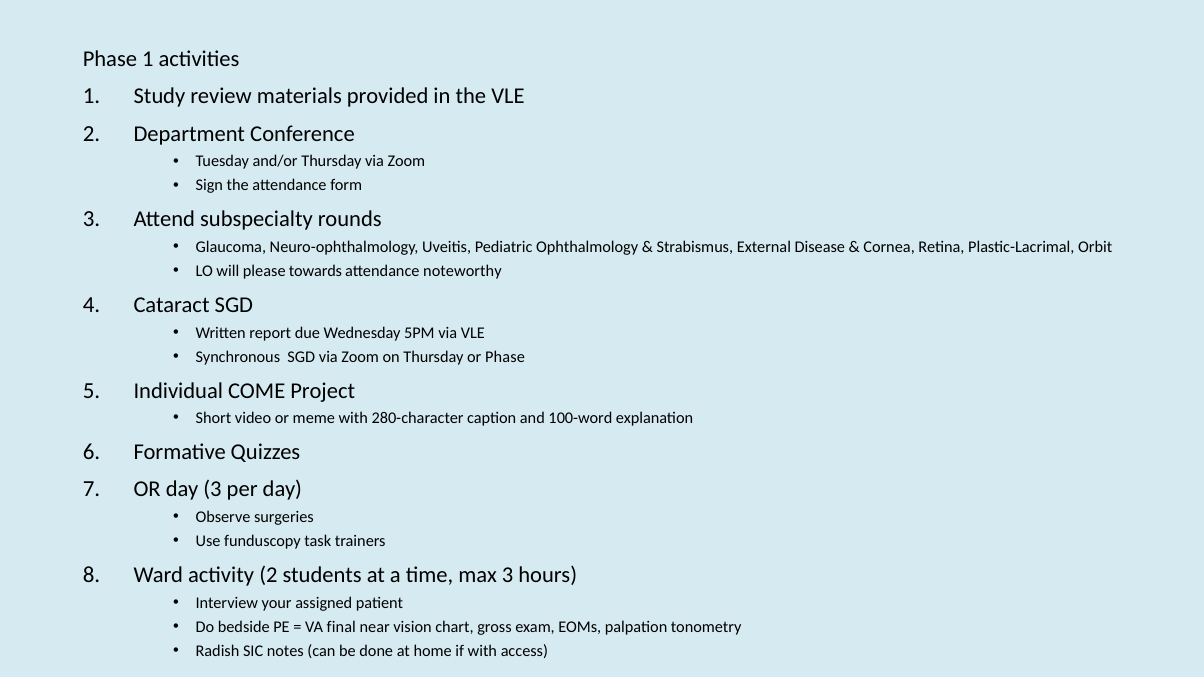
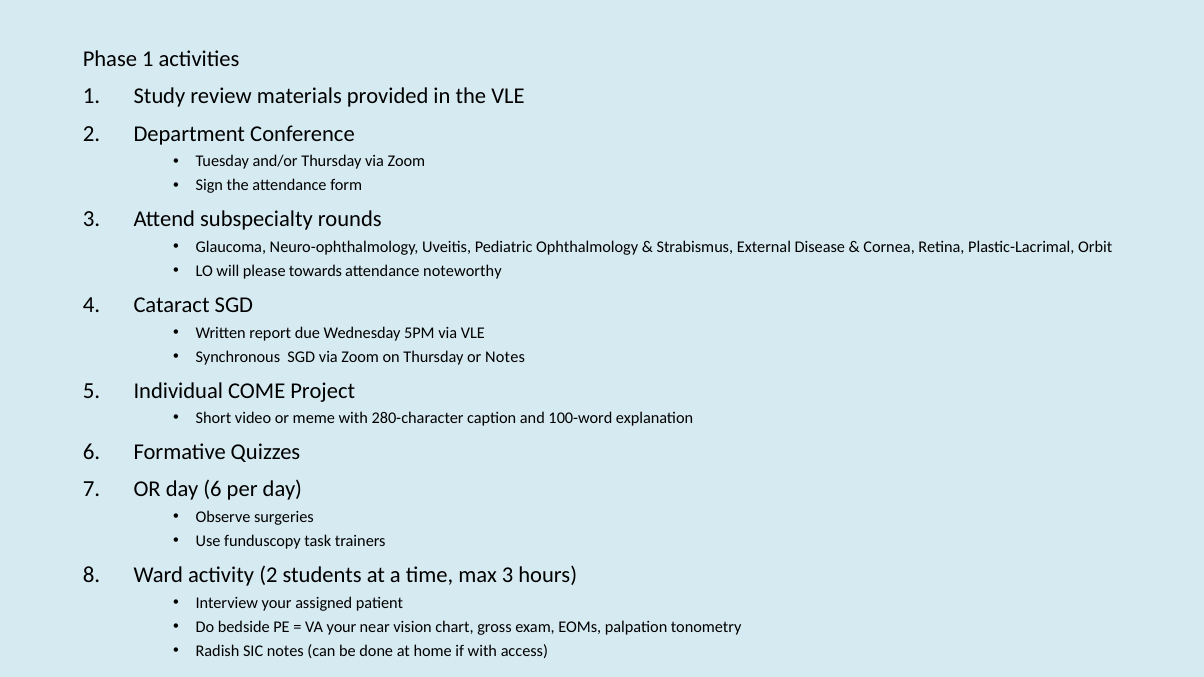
or Phase: Phase -> Notes (505, 357)
day 3: 3 -> 6 (212, 490)
VA final: final -> your (341, 627)
